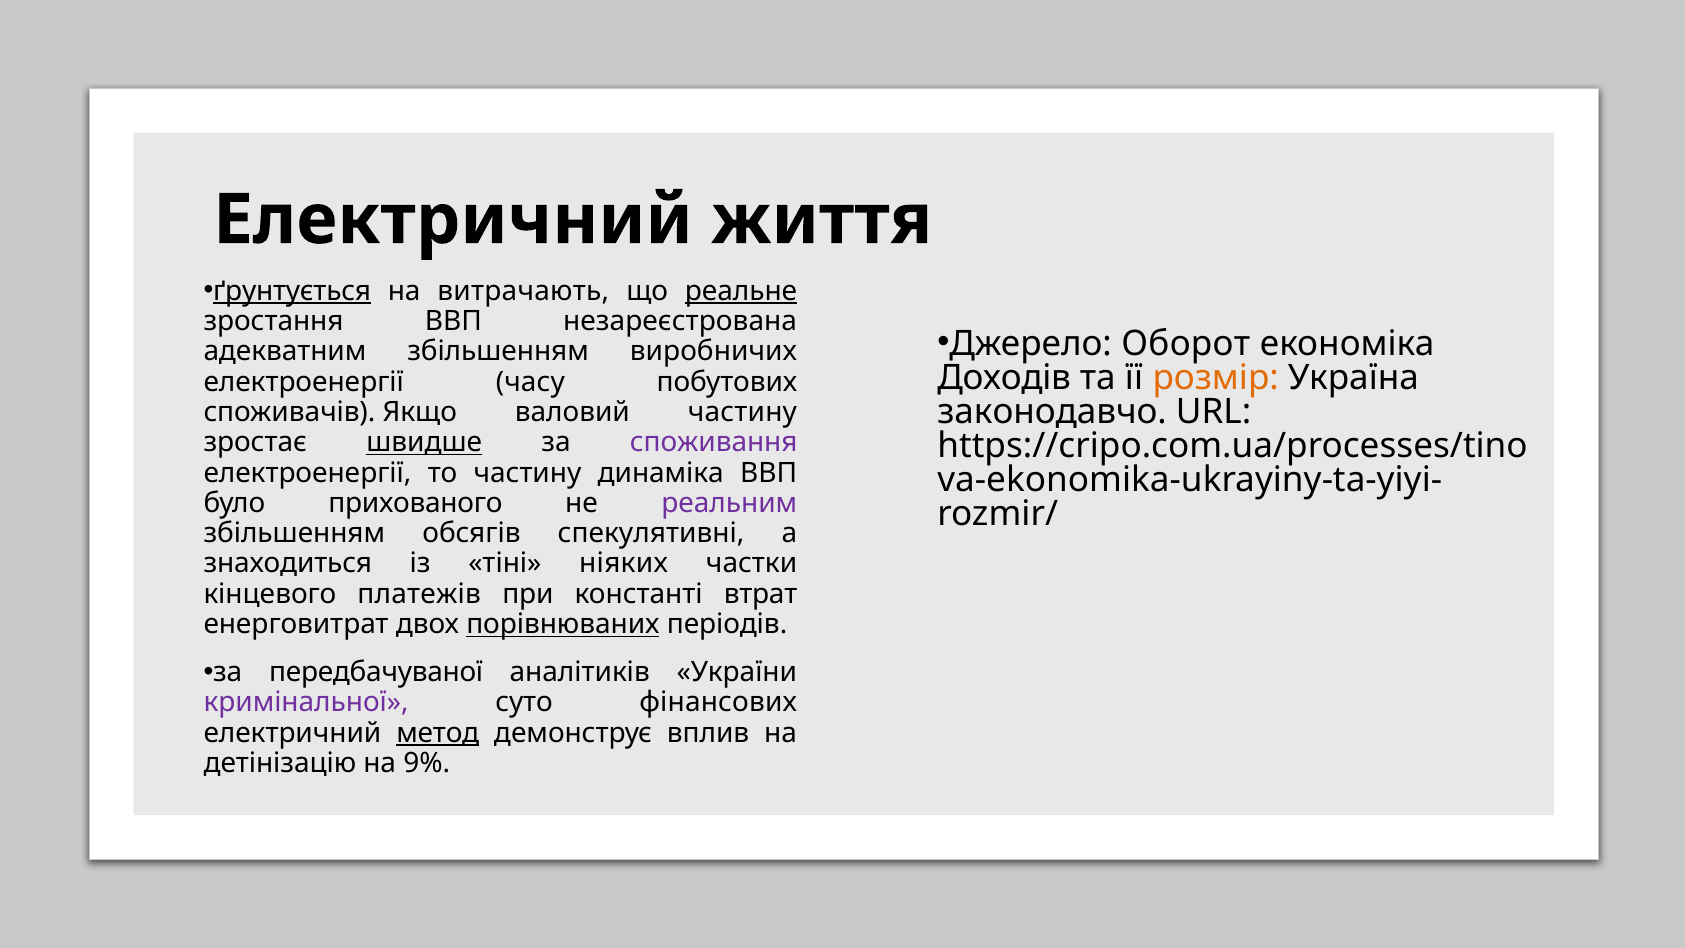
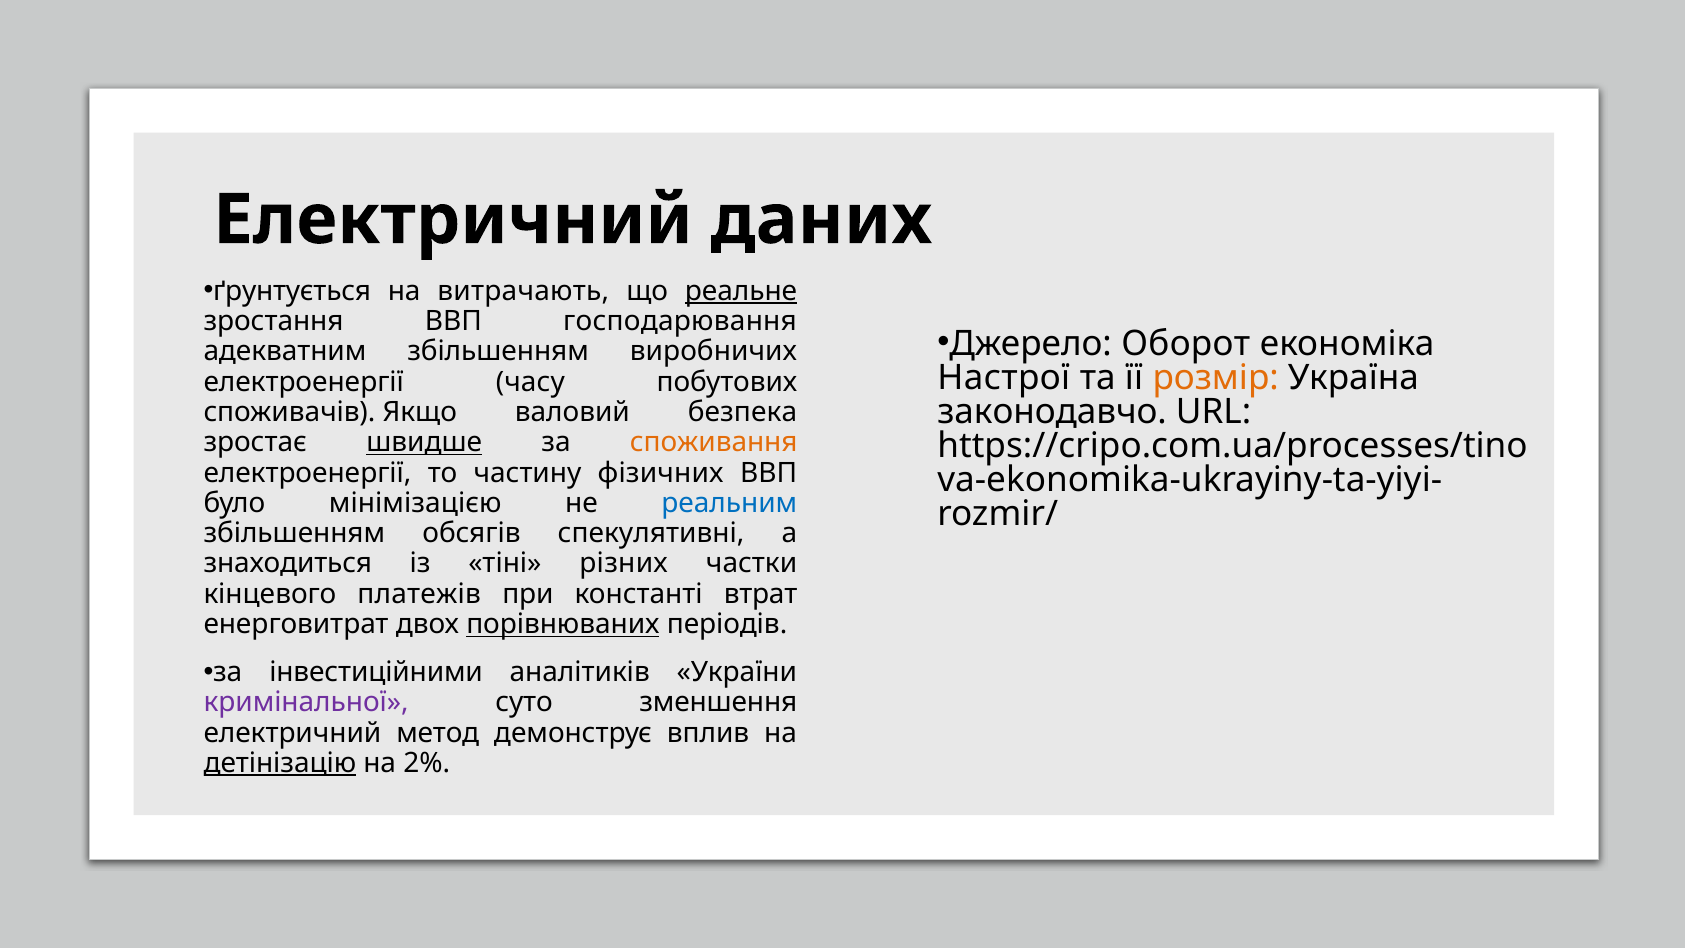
життя: життя -> даних (821, 220)
ґрунтується underline: present -> none (292, 291)
незареєстрована: незареєстрована -> господарювання (680, 321)
Доходів: Доходів -> Настрої (1004, 378)
валовий частину: частину -> безпека (742, 412)
споживання colour: purple -> orange (714, 442)
динаміка: динаміка -> фізичних (661, 473)
прихованого: прихованого -> мінімізацією (415, 503)
реальним colour: purple -> blue (729, 503)
ніяких: ніяких -> різних (624, 564)
передбачуваної: передбачуваної -> інвестиційними (376, 672)
фінансових: фінансових -> зменшення (718, 702)
метод underline: present -> none (438, 733)
детінізацію underline: none -> present (280, 763)
9%: 9% -> 2% (427, 763)
